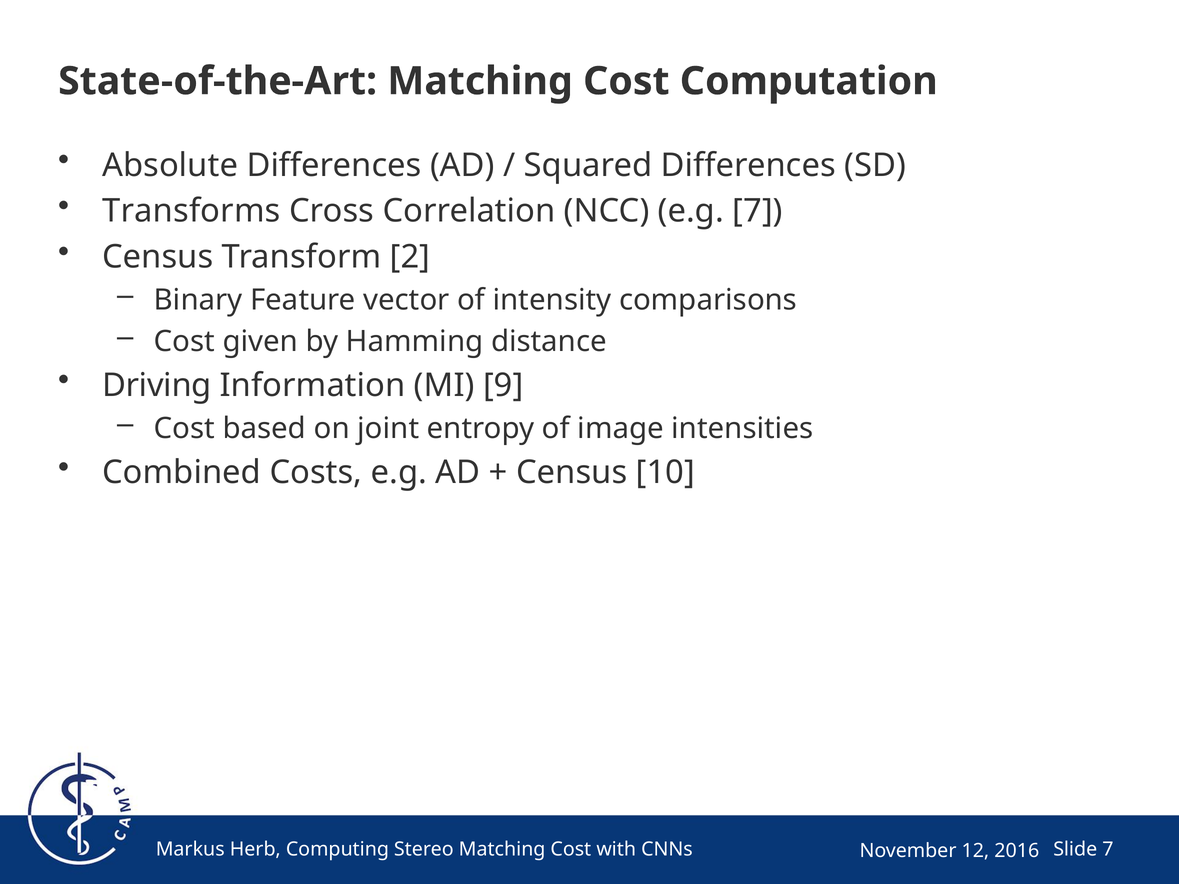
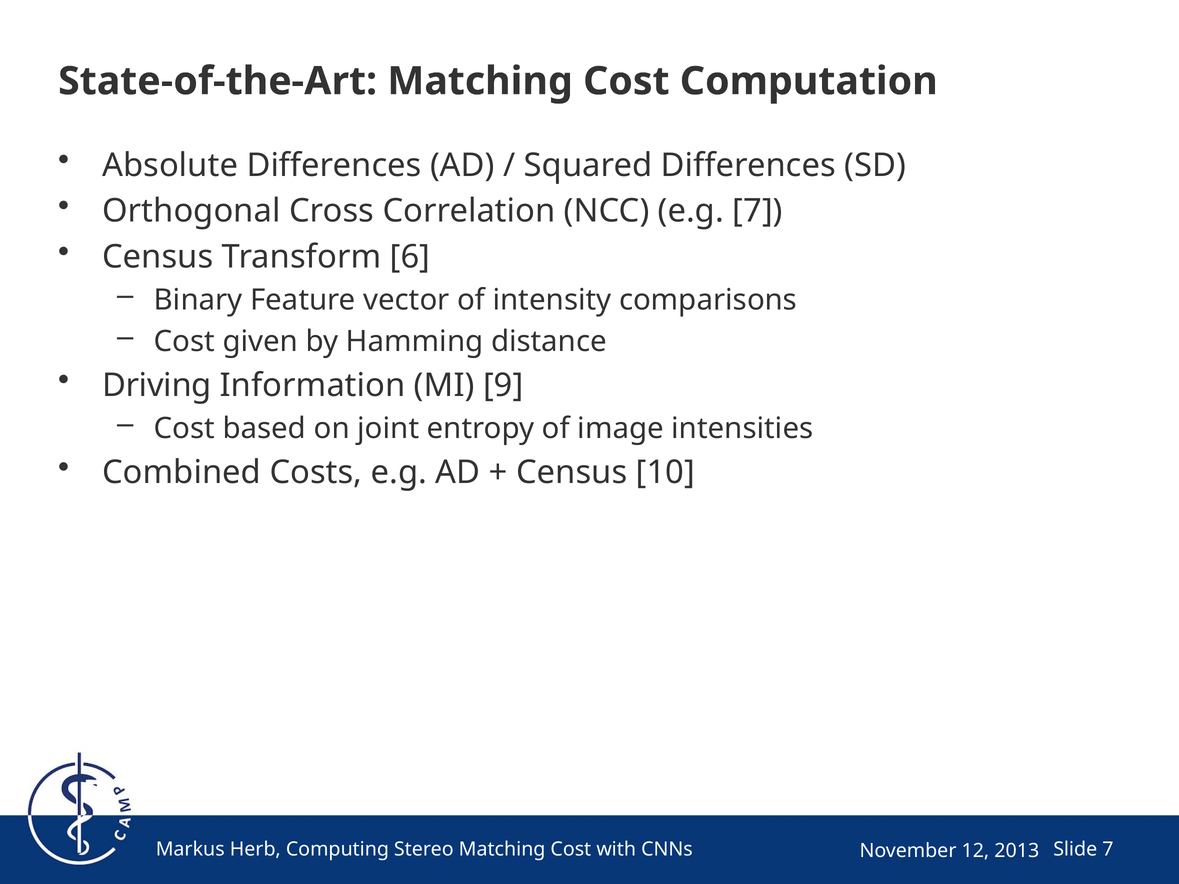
Transforms: Transforms -> Orthogonal (191, 211)
2: 2 -> 6 (410, 257)
2016: 2016 -> 2013 (1017, 851)
